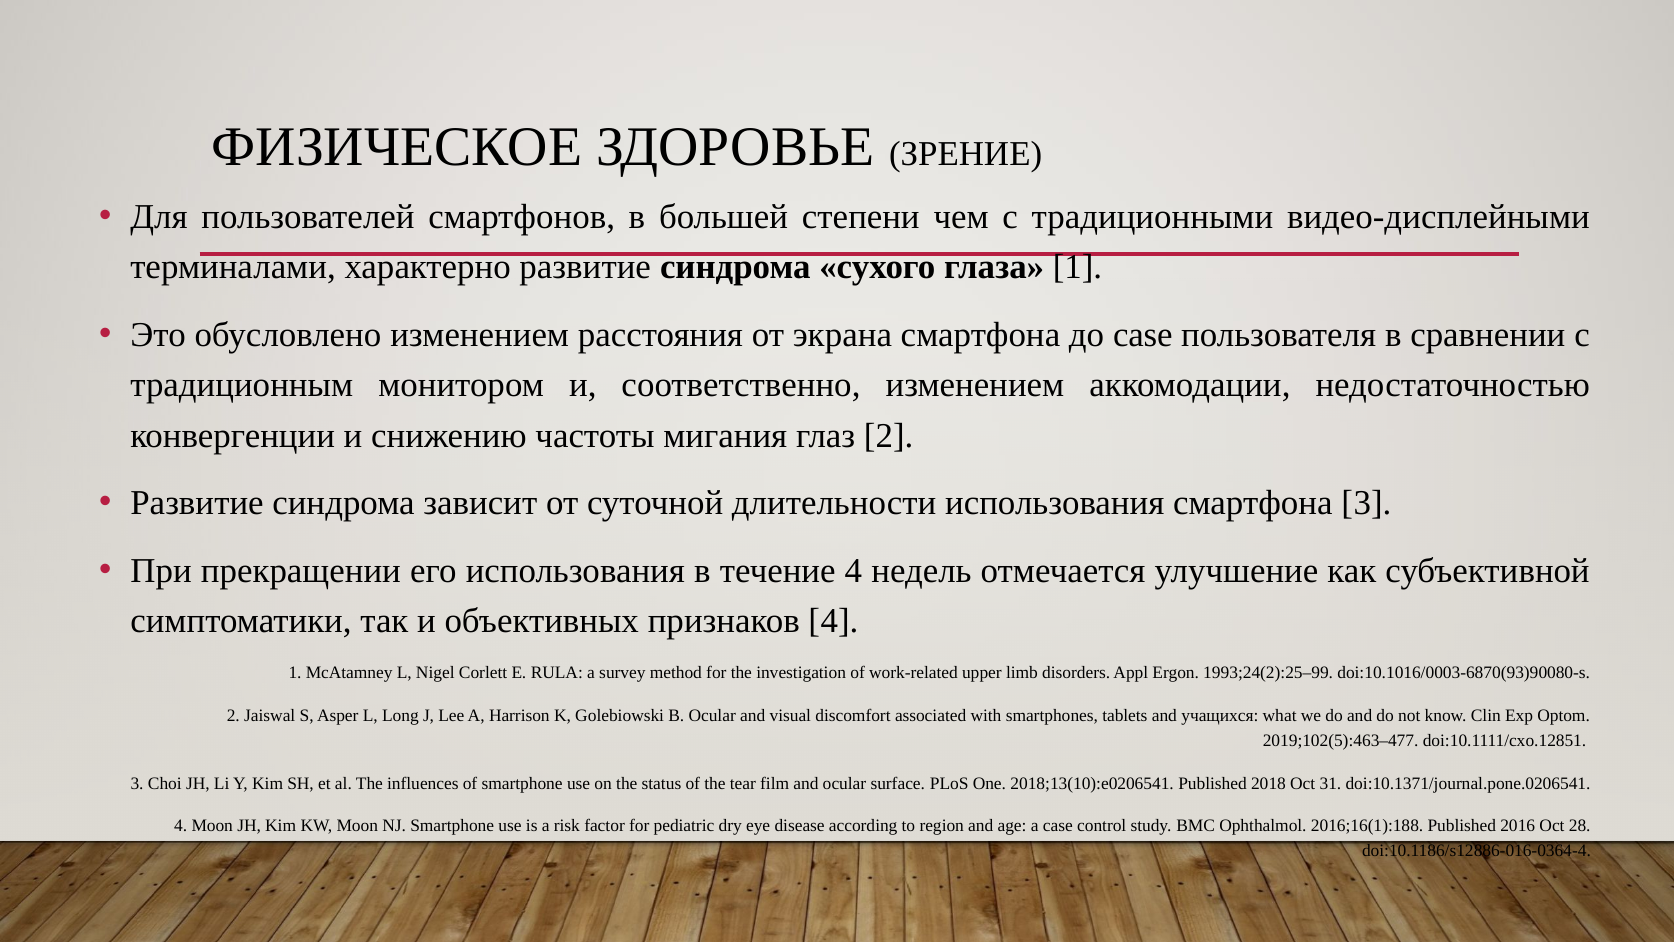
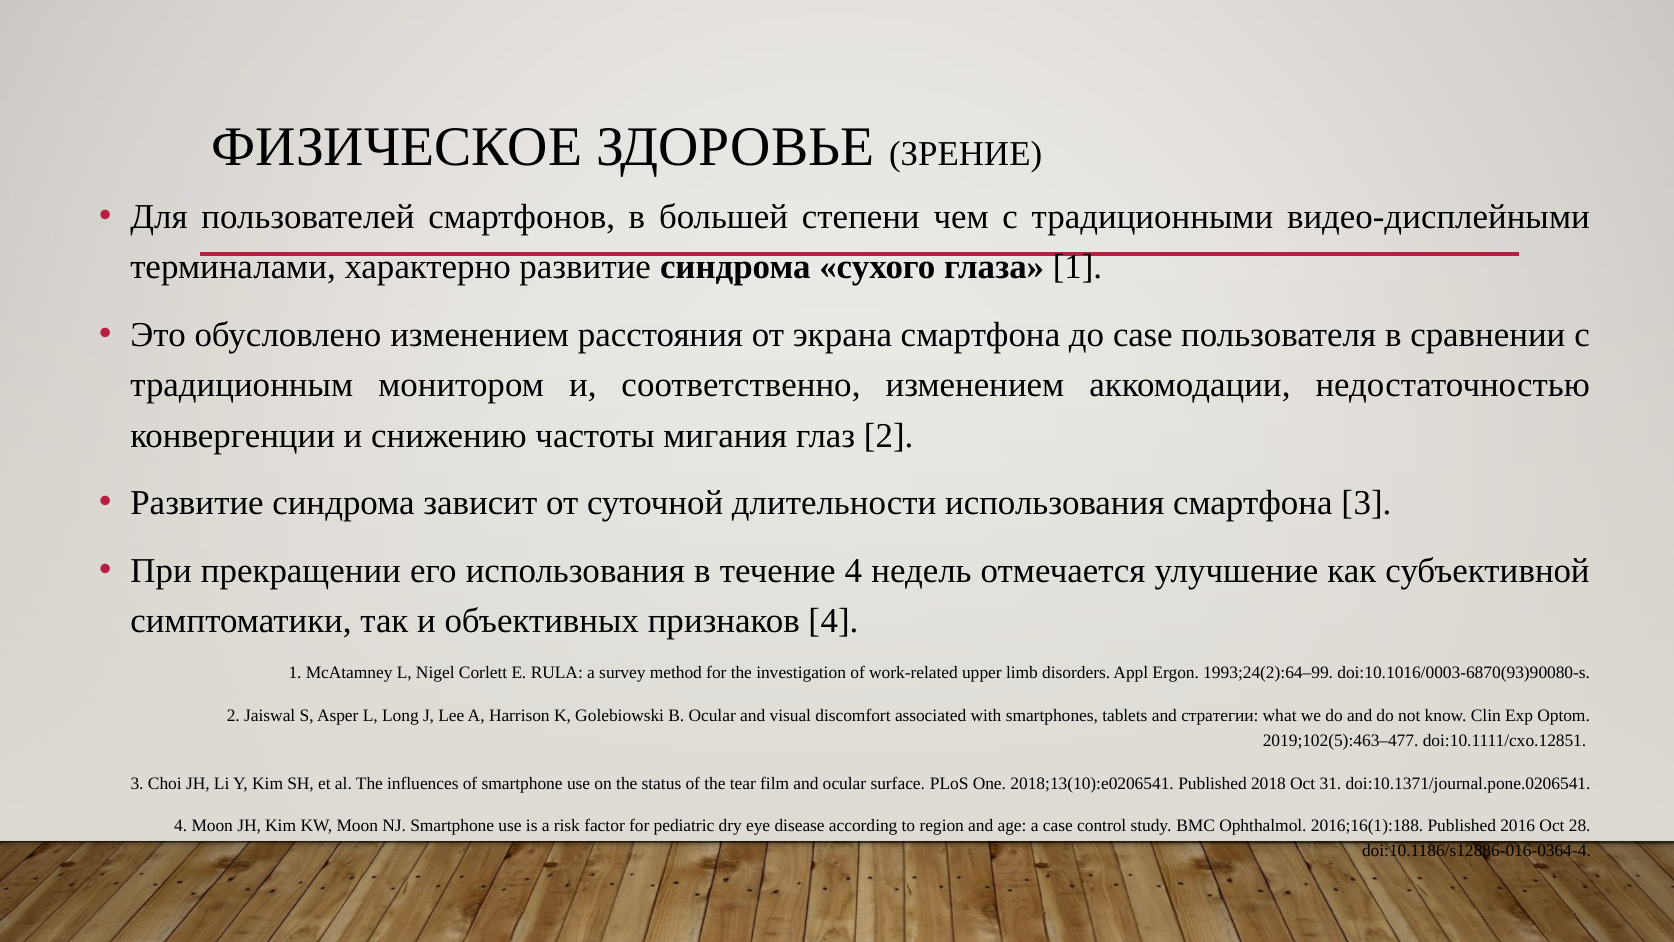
1993;24(2):25–99: 1993;24(2):25–99 -> 1993;24(2):64–99 (1268, 673)
учащихся: учащихся -> стратегии (1220, 715)
